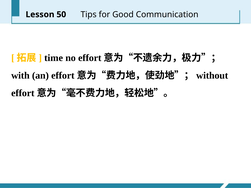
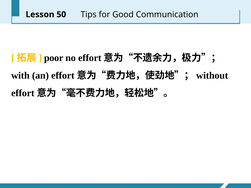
time: time -> poor (54, 58)
